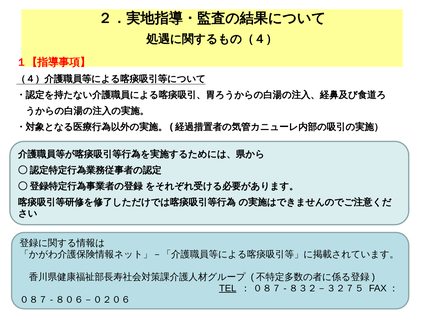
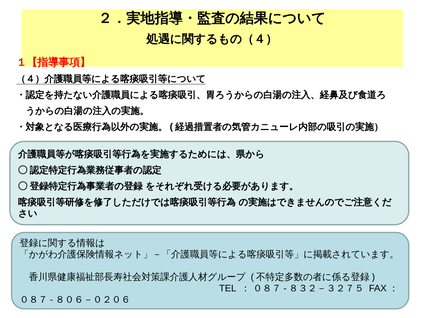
TEL underline: present -> none (228, 288)
